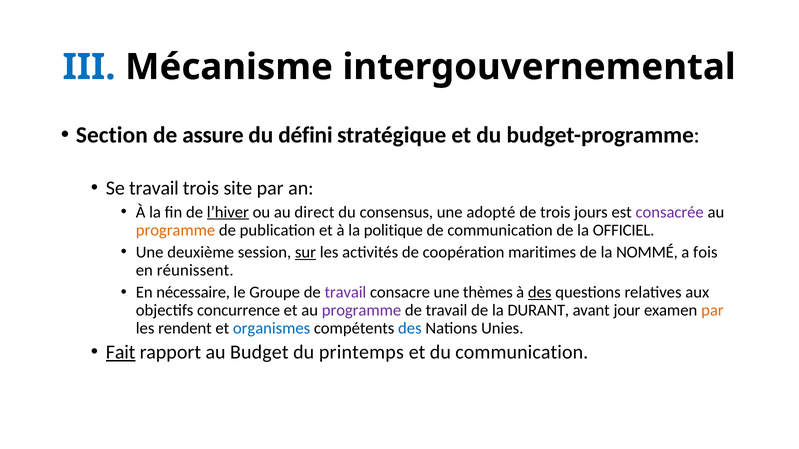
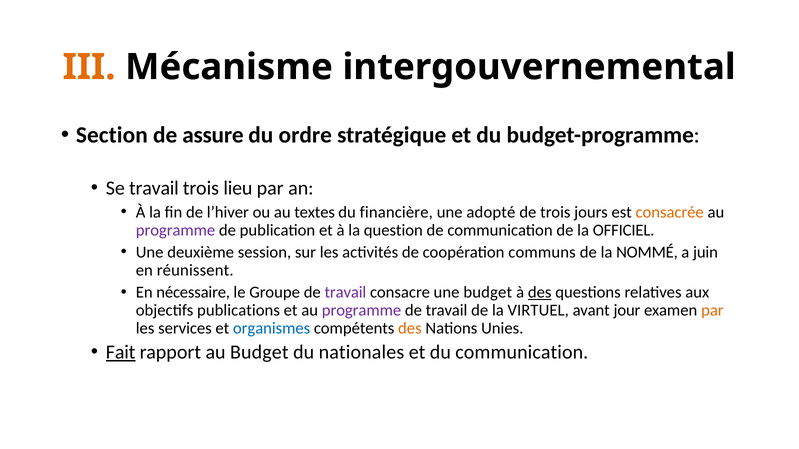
III colour: blue -> orange (89, 67)
défini: défini -> ordre (305, 135)
site: site -> lieu (238, 188)
l’hiver underline: present -> none (228, 212)
direct: direct -> textes (315, 212)
consensus: consensus -> financière (396, 212)
consacrée colour: purple -> orange (670, 212)
programme colour: orange -> purple (175, 230)
politique: politique -> question (393, 230)
sur underline: present -> none (305, 252)
maritimes: maritimes -> communs (542, 252)
fois: fois -> juin (705, 252)
une thèmes: thèmes -> budget (488, 293)
concurrence: concurrence -> publications (239, 311)
DURANT: DURANT -> VIRTUEL (538, 311)
rendent: rendent -> services (185, 329)
des colour: blue -> orange (410, 329)
printemps: printemps -> nationales (361, 352)
